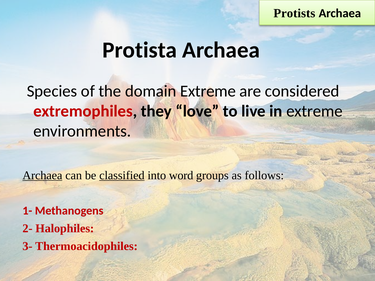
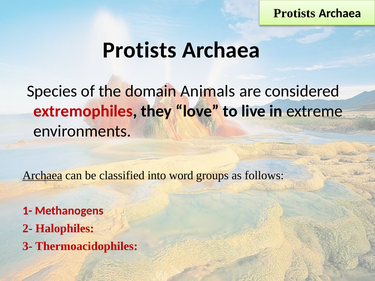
Protista: Protista -> Protists (140, 50)
domain Extreme: Extreme -> Animals (208, 91)
classified underline: present -> none (122, 176)
